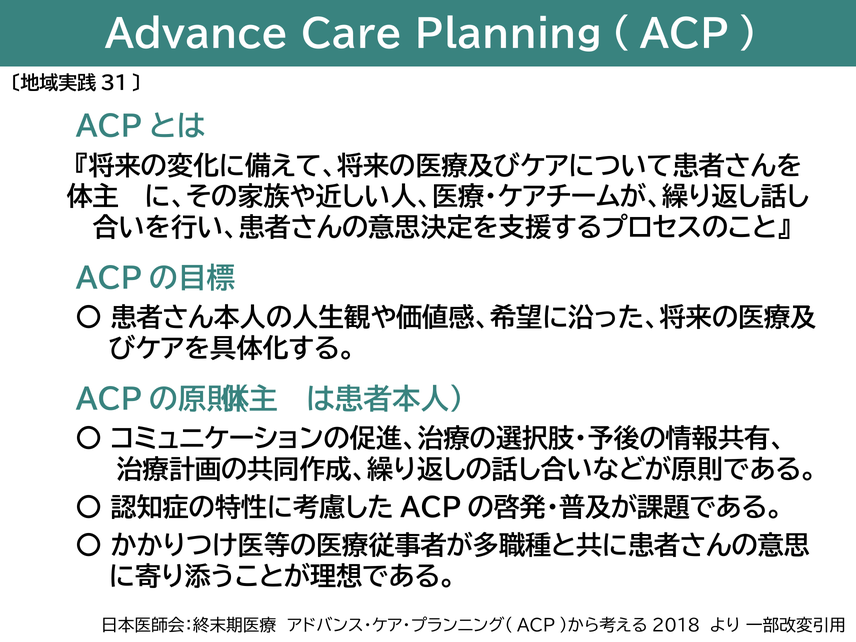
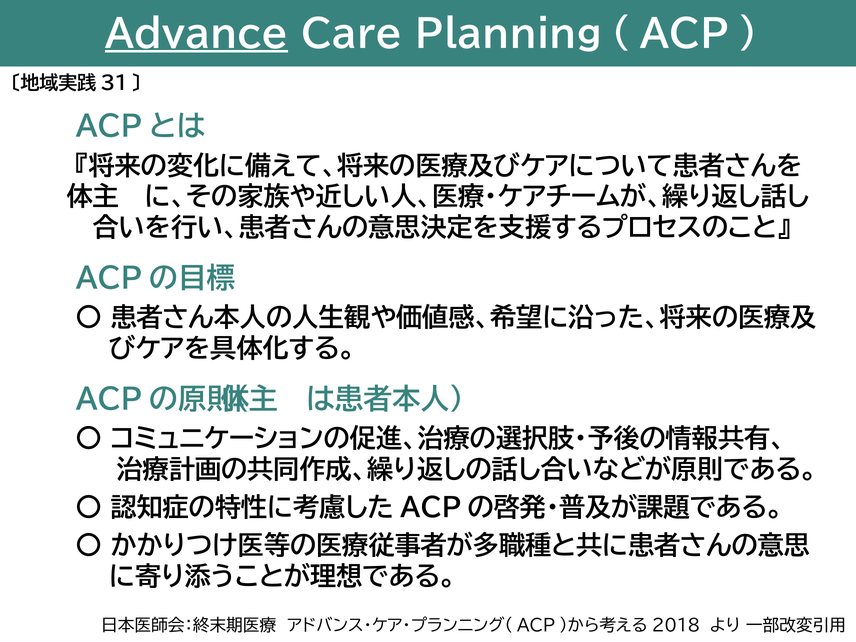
Advance underline: none -> present (196, 35)
